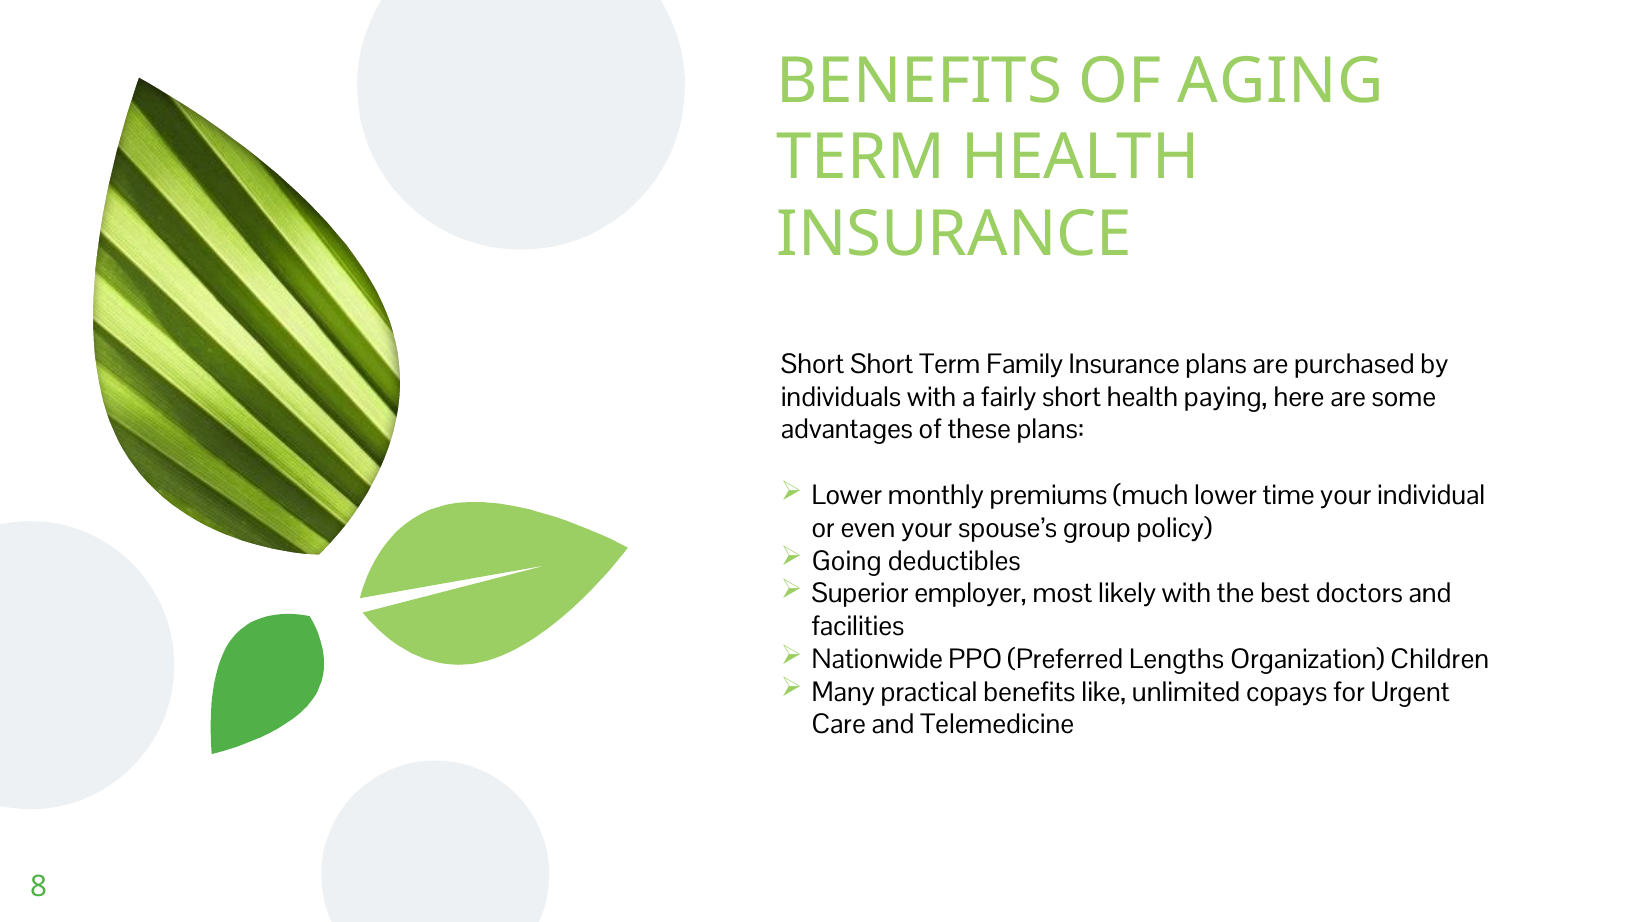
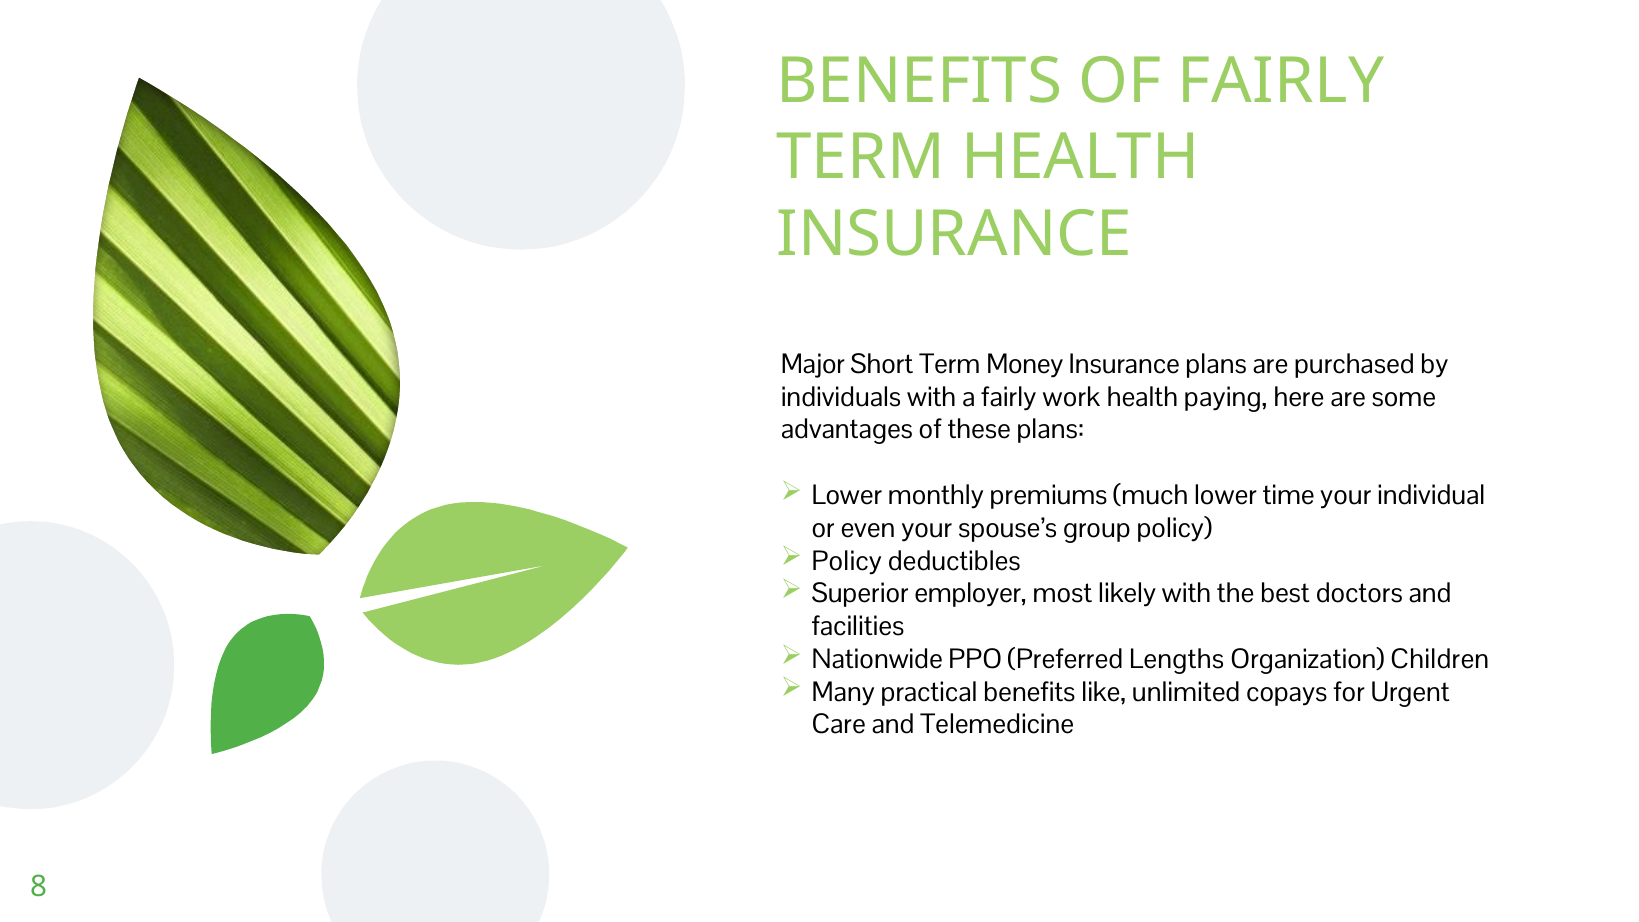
OF AGING: AGING -> FAIRLY (1281, 81)
Short: Short -> Major (813, 364)
Family: Family -> Money (1025, 364)
fairly short: short -> work (1071, 397)
Going: Going -> Policy (847, 561)
